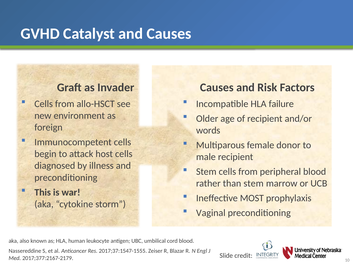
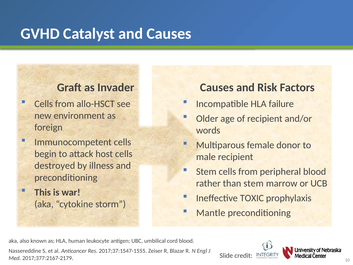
diagnosed: diagnosed -> destroyed (55, 166)
MOST: MOST -> TOXIC (252, 198)
Vaginal: Vaginal -> Mantle (211, 213)
